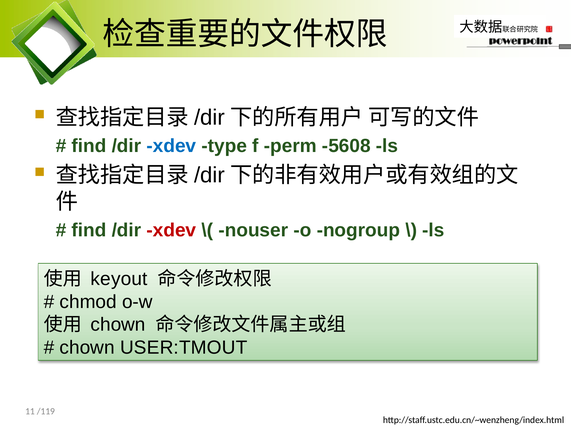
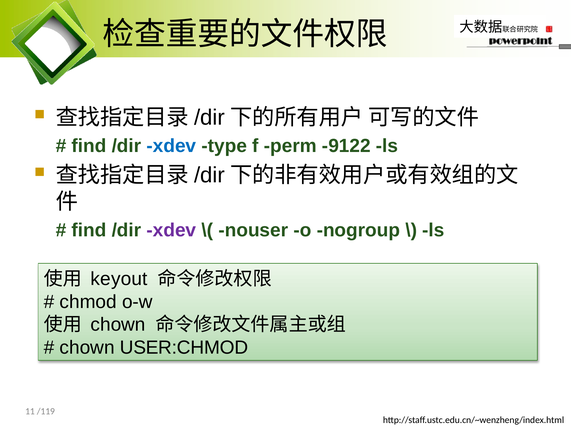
-5608: -5608 -> -9122 (346, 146)
xdev colour: red -> purple (171, 230)
USER:TMOUT: USER:TMOUT -> USER:CHMOD (184, 348)
